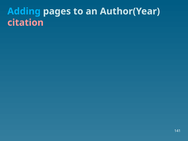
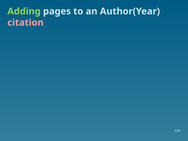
Adding colour: light blue -> light green (24, 11)
